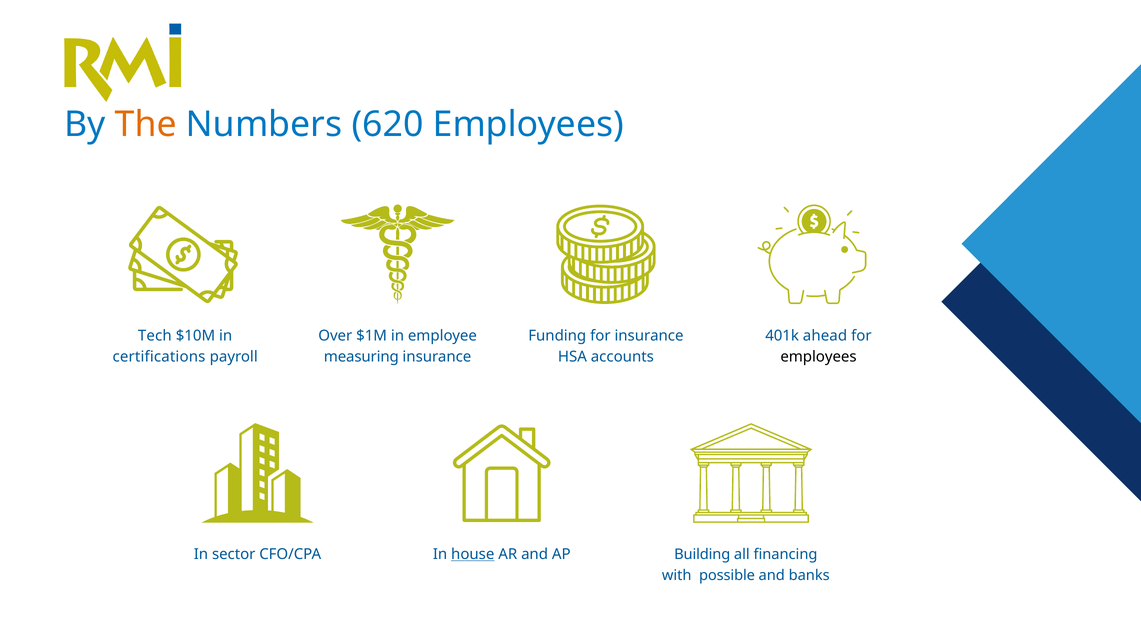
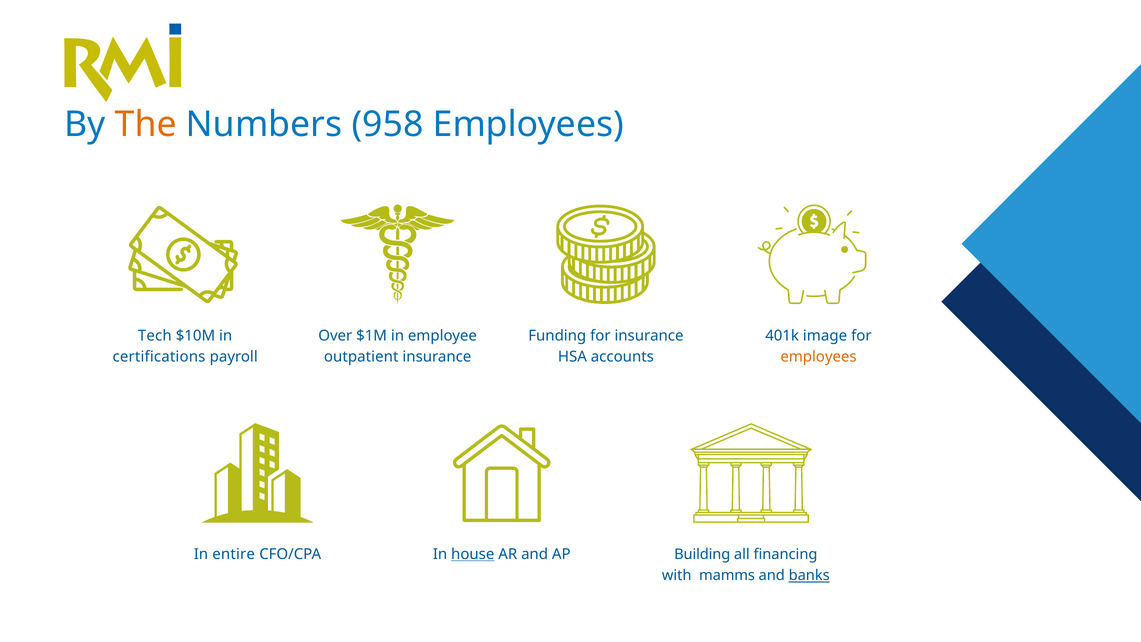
620: 620 -> 958 (388, 125)
ahead: ahead -> image (825, 335)
measuring: measuring -> outpatient (361, 357)
employees colour: black -> orange (819, 357)
sector: sector -> entire (234, 554)
possible: possible -> mamms (727, 575)
banks underline: none -> present (809, 575)
